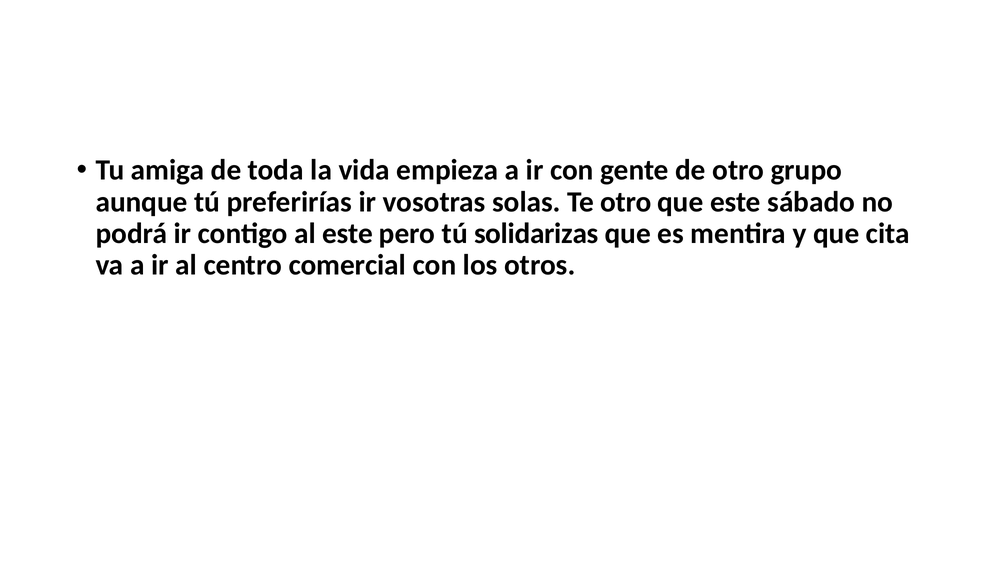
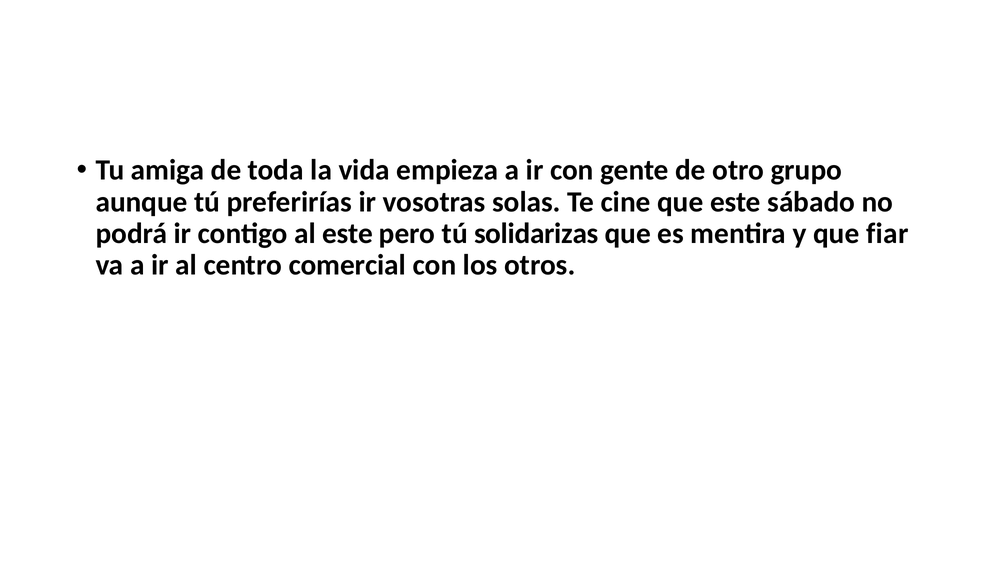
Te otro: otro -> cine (626, 202)
cita: cita -> fiar (887, 233)
